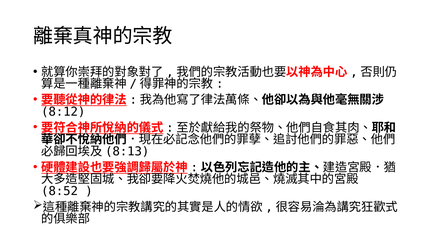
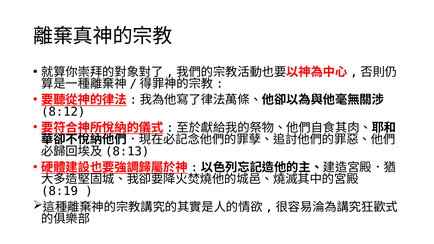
8:52: 8:52 -> 8:19 (60, 191)
